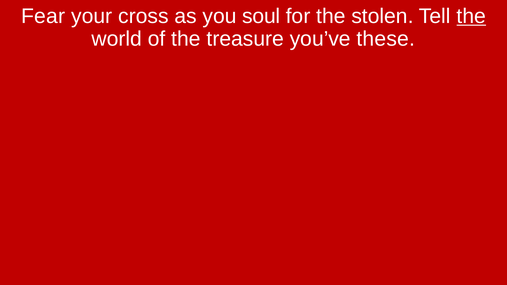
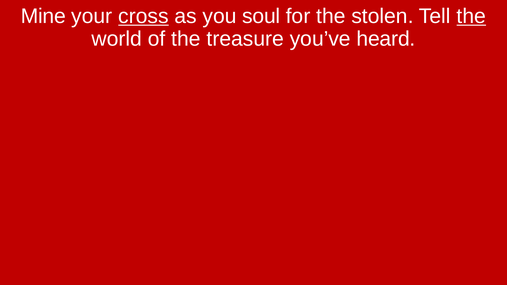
Fear: Fear -> Mine (43, 16)
cross underline: none -> present (143, 16)
these: these -> heard (386, 39)
